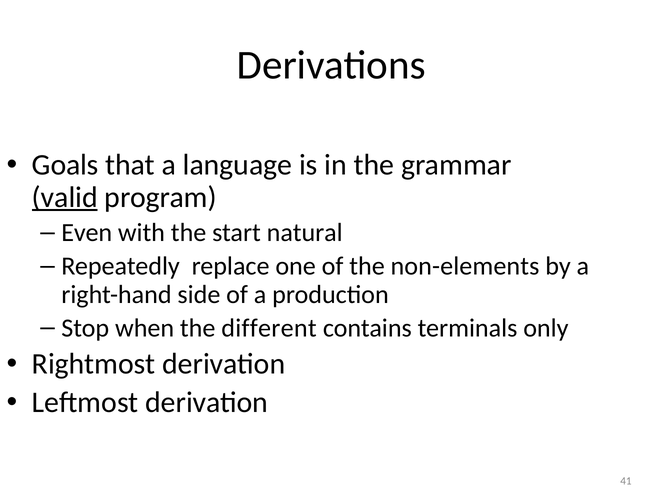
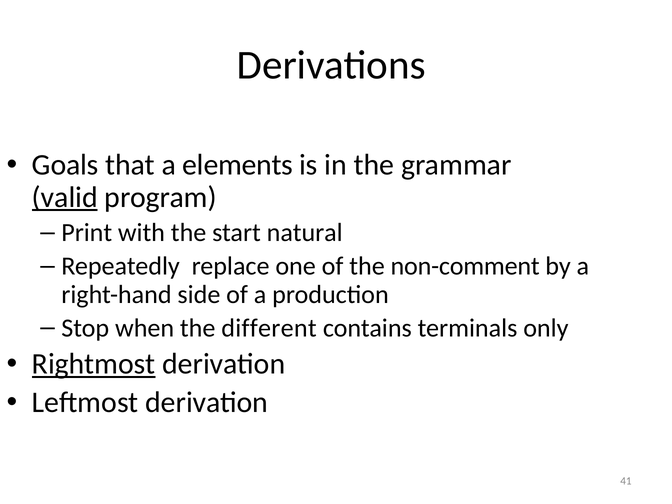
language: language -> elements (238, 165)
Even: Even -> Print (87, 233)
non-elements: non-elements -> non-comment (465, 266)
Rightmost underline: none -> present (94, 364)
